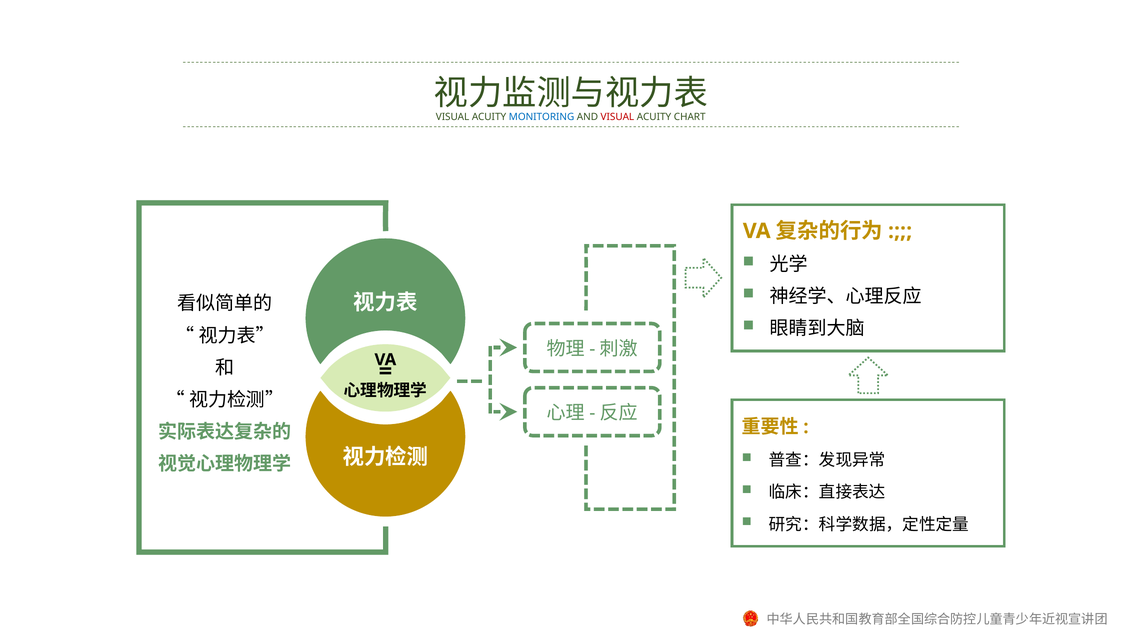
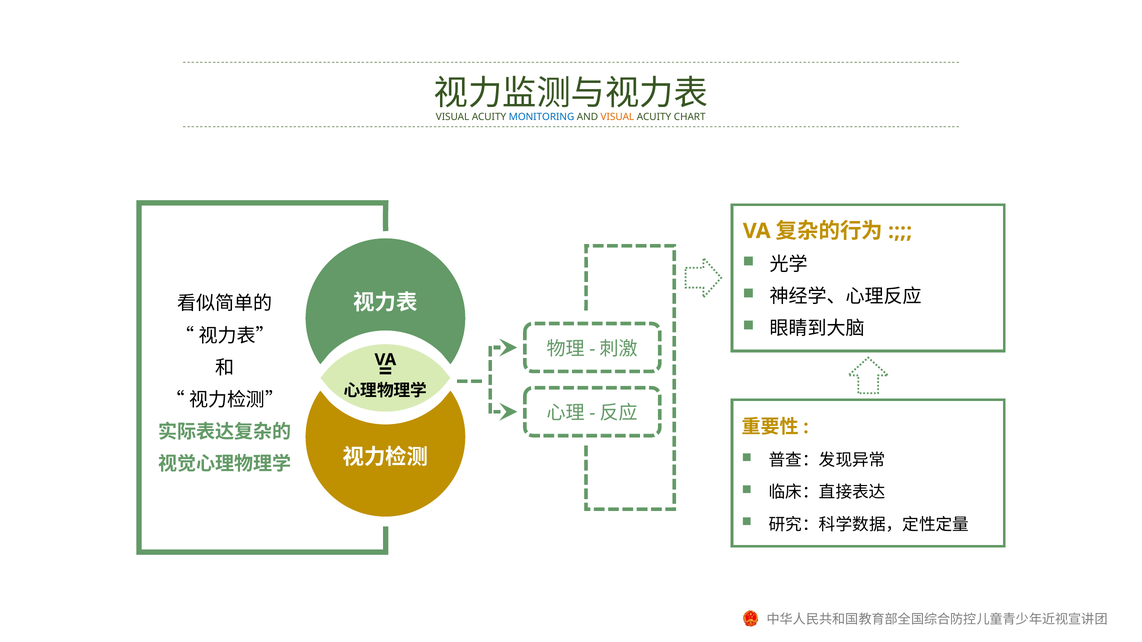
VISUAL colour: red -> orange (617, 117)
